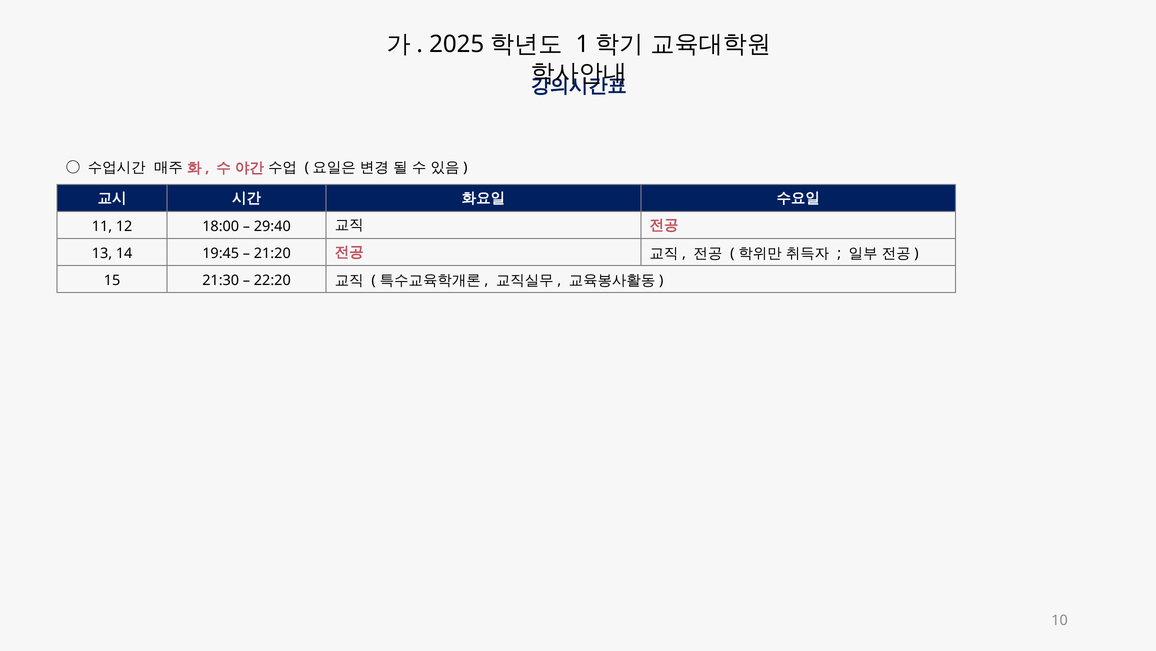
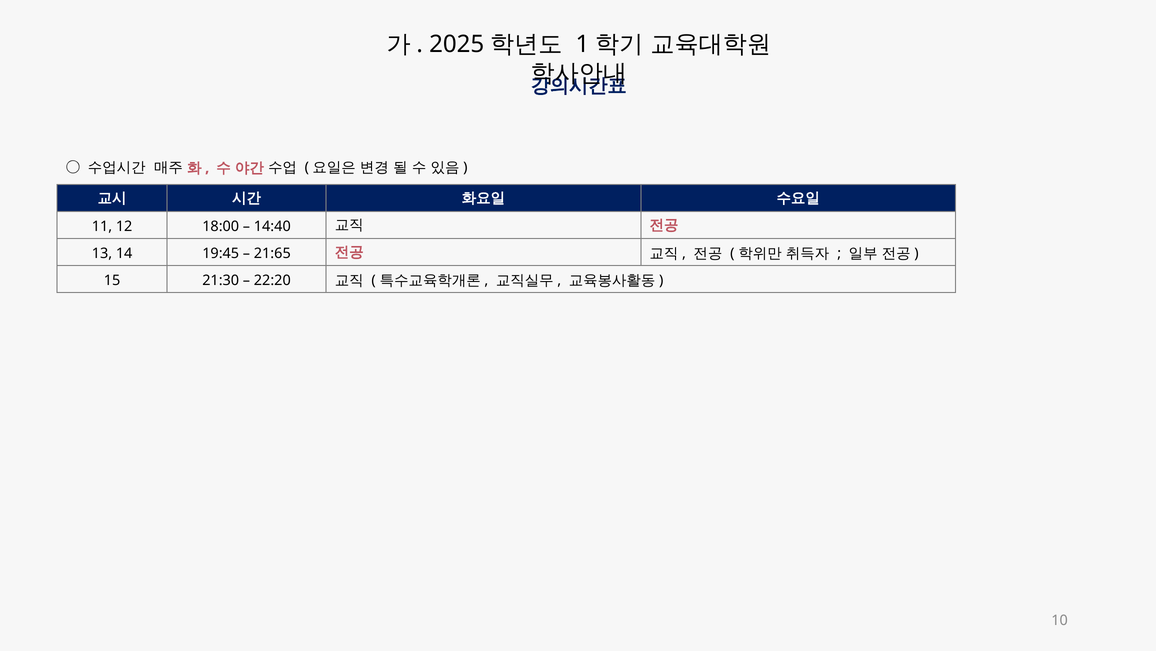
29:40: 29:40 -> 14:40 (272, 226)
21:20: 21:20 -> 21:65 (272, 253)
